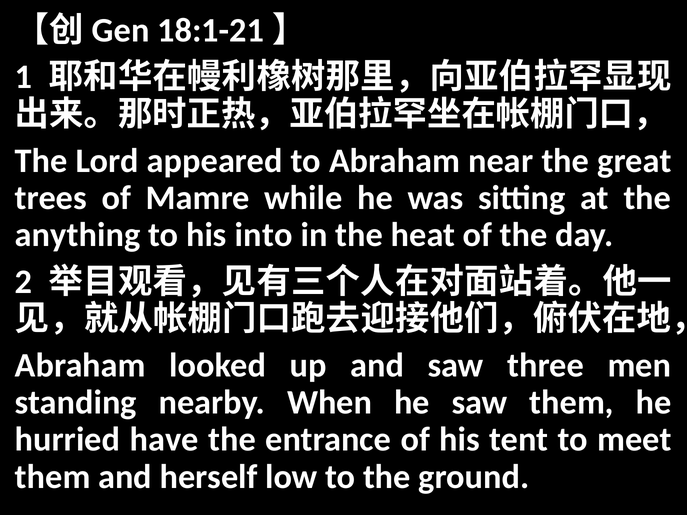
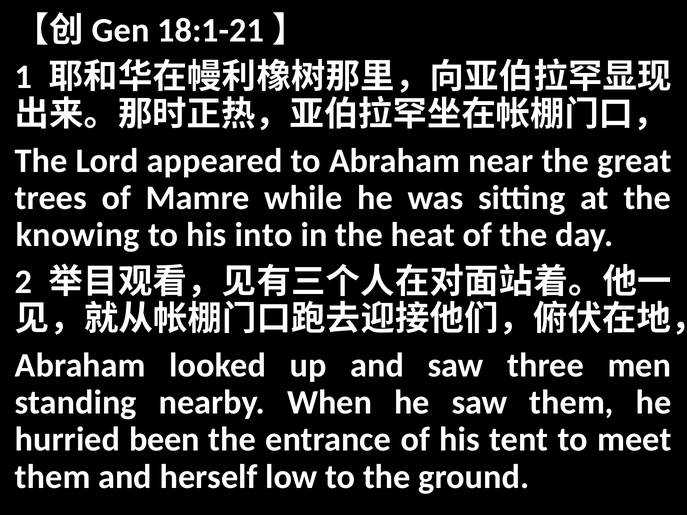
anything: anything -> knowing (78, 235)
have: have -> been (164, 440)
